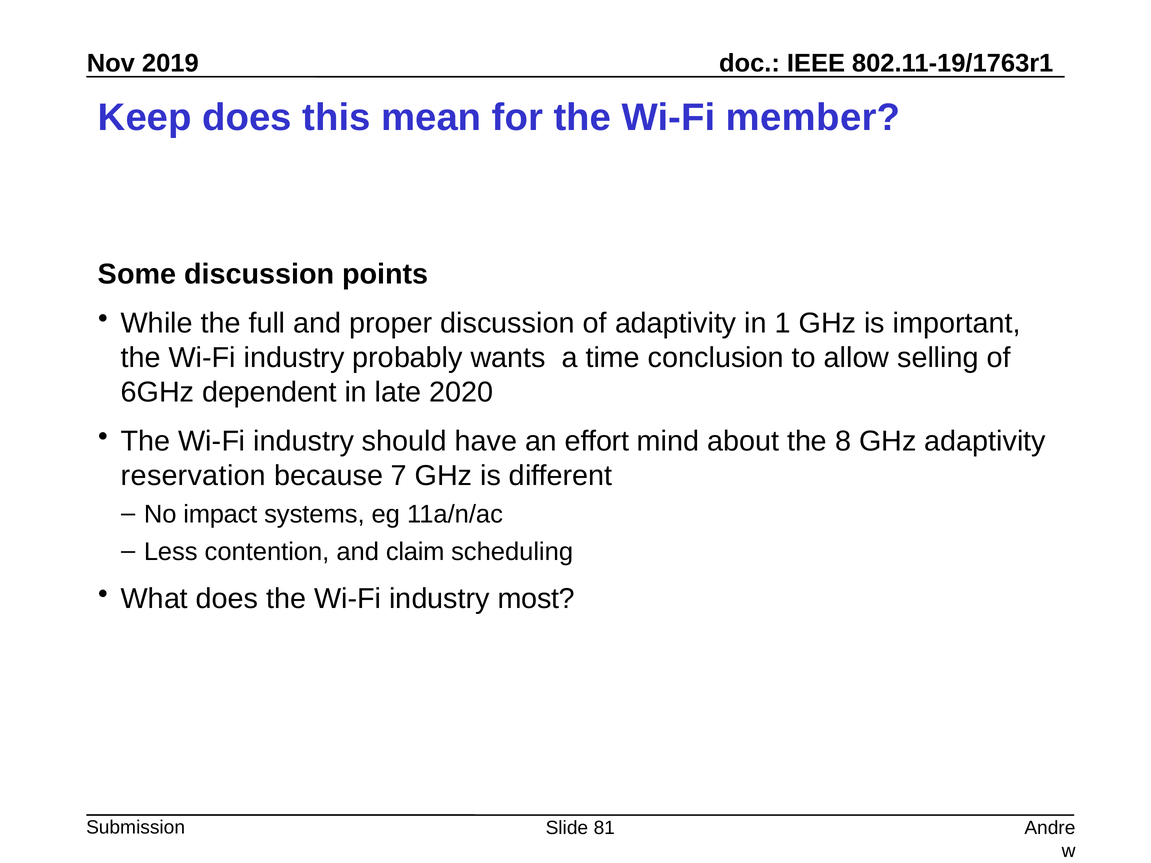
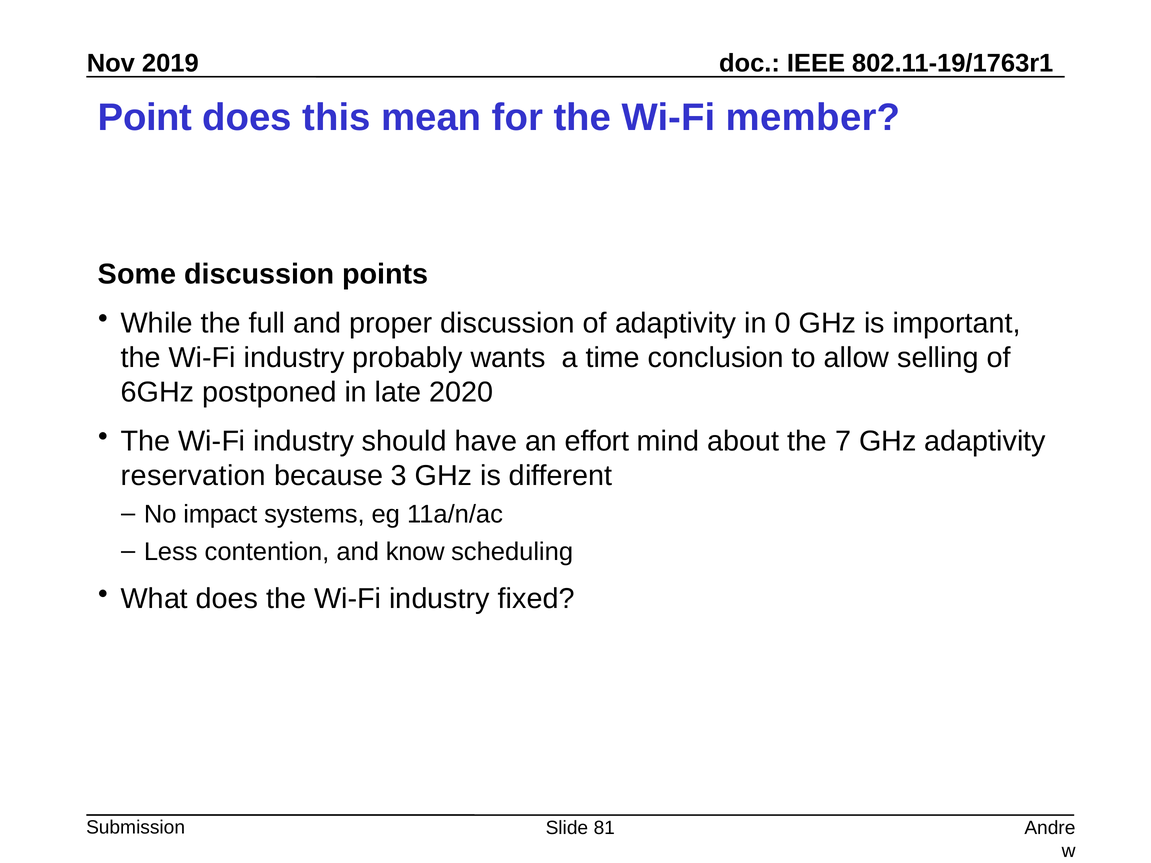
Keep: Keep -> Point (145, 118)
1: 1 -> 0 (783, 323)
dependent: dependent -> postponed (269, 392)
8: 8 -> 7 (843, 441)
7: 7 -> 3 (399, 476)
claim: claim -> know (415, 552)
most: most -> fixed (536, 599)
